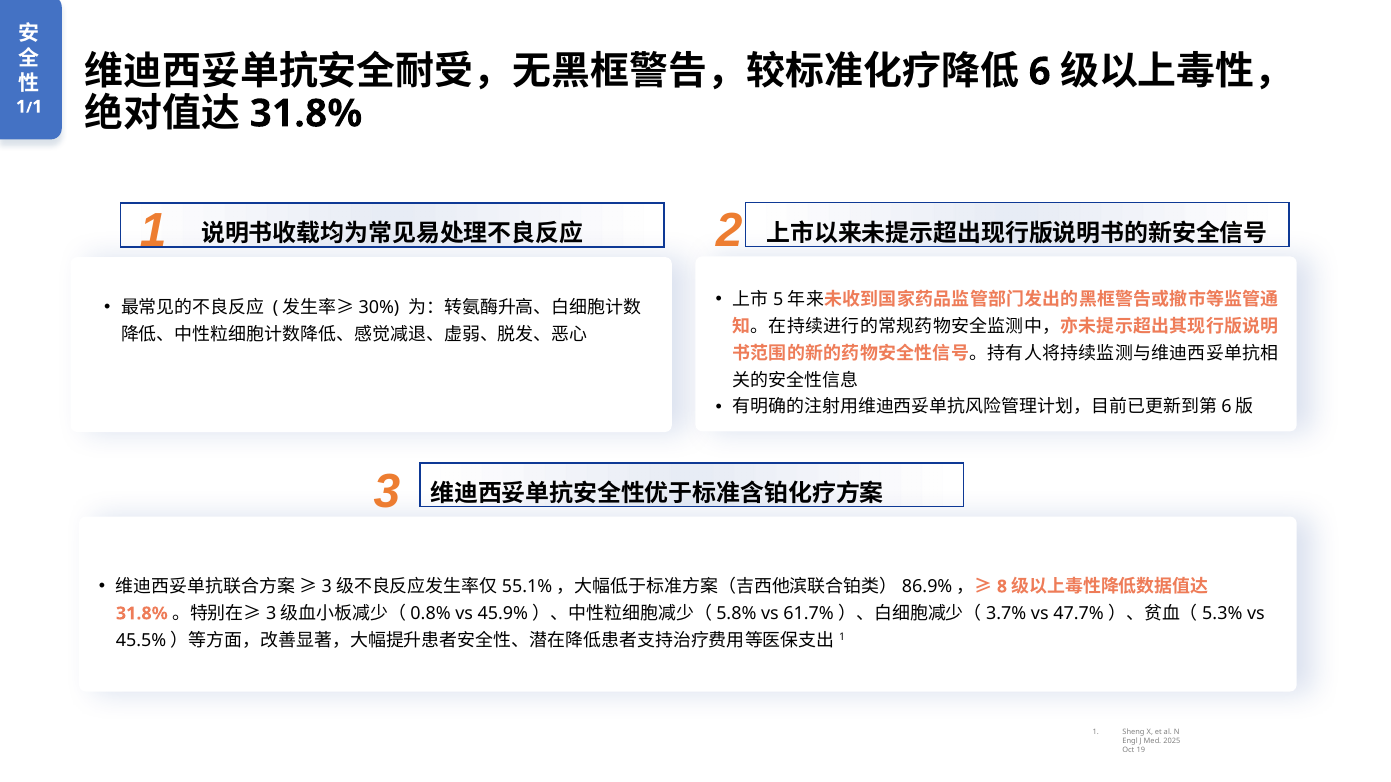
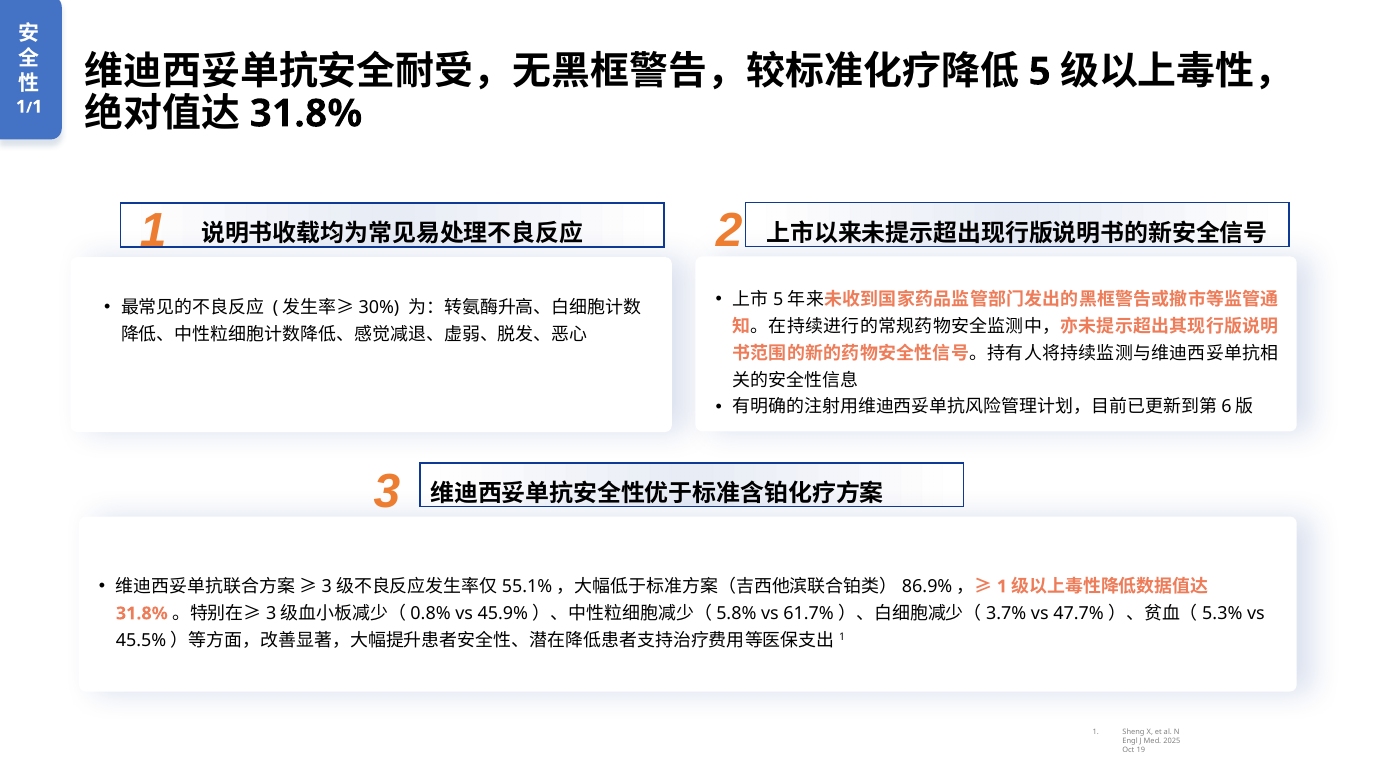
6: 6 -> 5 (1040, 72)
8: 8 -> 1 (1002, 587)
